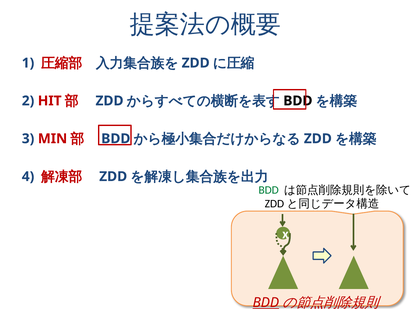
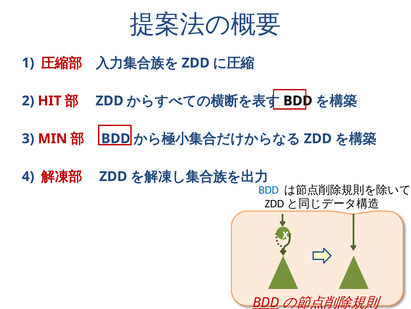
BDD colour: green -> blue (269, 190)
